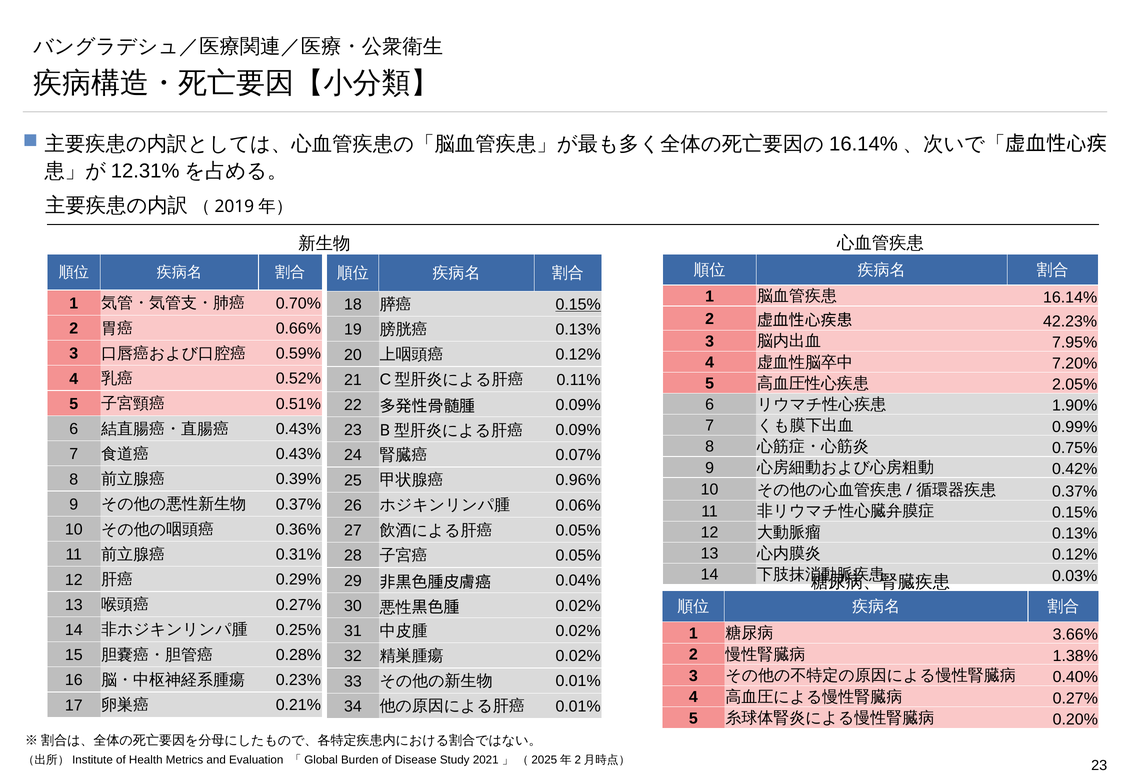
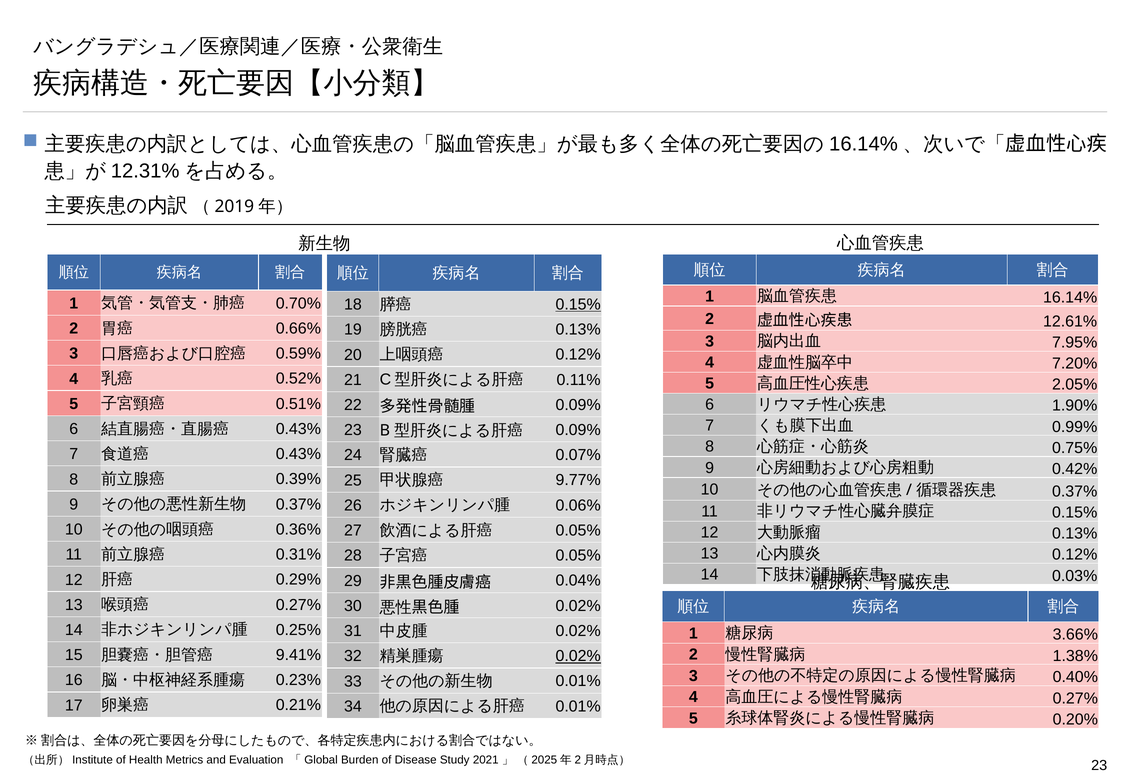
42.23%: 42.23% -> 12.61% (1070, 322)
0.96%: 0.96% -> 9.77% (578, 480)
0.28%: 0.28% -> 9.41% (298, 655)
0.02% underline: none -> present (578, 656)
